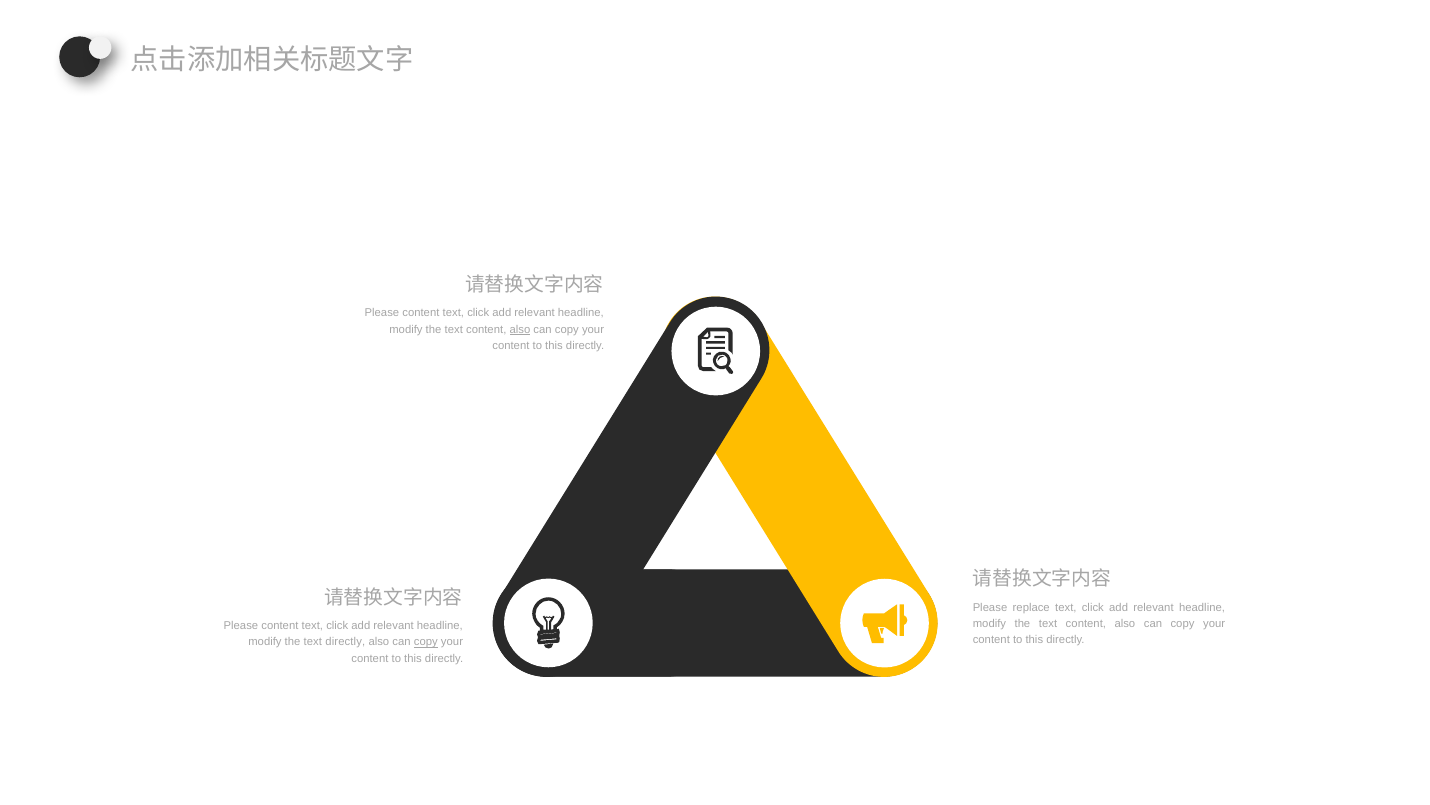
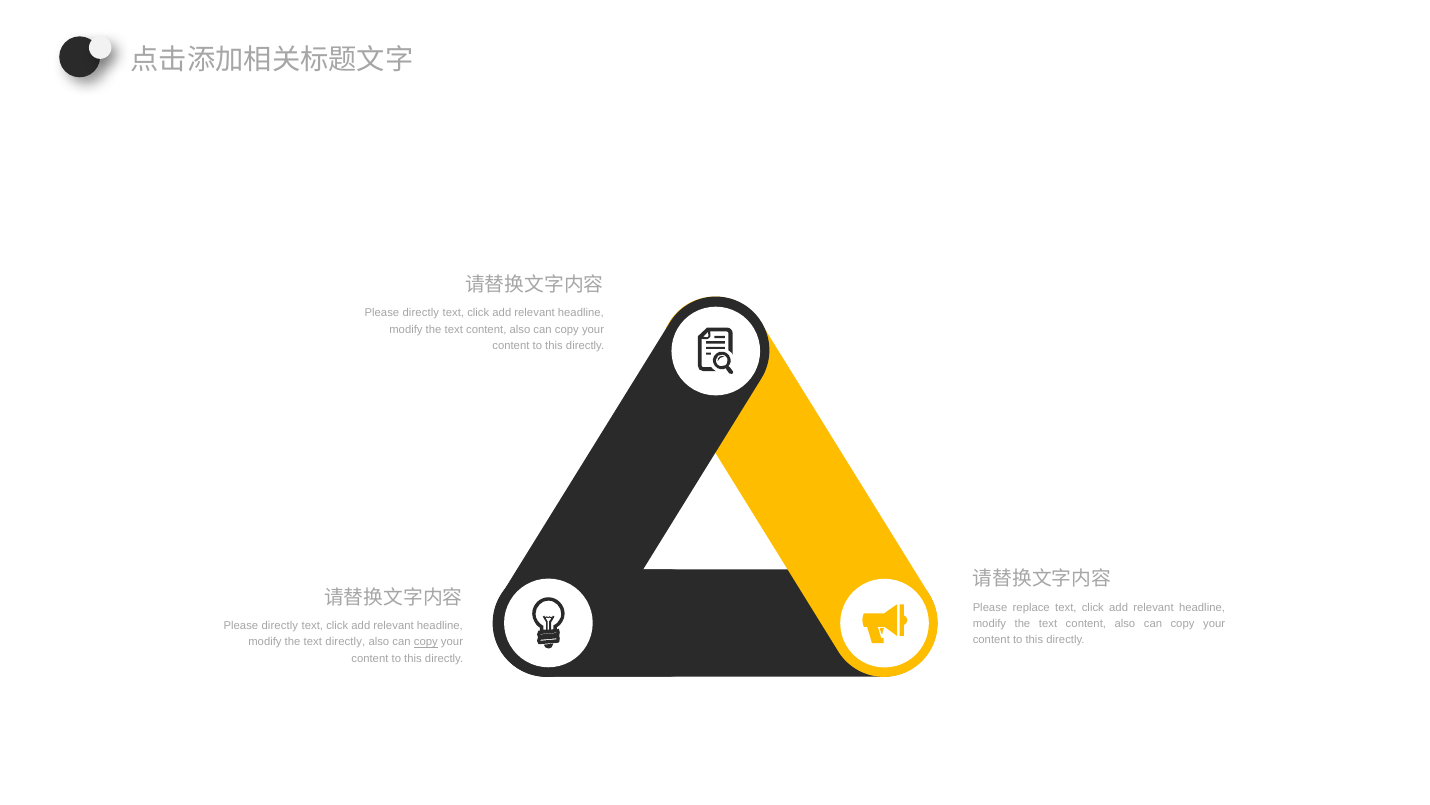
content: content -> directly (421, 313)
also underline: present -> none (520, 329)
content: content -> directly (280, 625)
